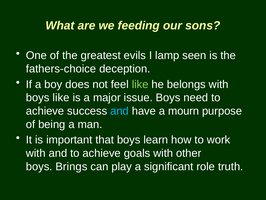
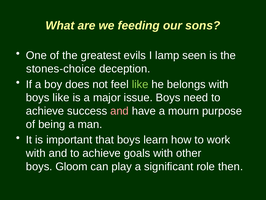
fathers-choice: fathers-choice -> stones-choice (61, 69)
and colour: light blue -> pink (120, 111)
Brings: Brings -> Gloom (72, 166)
truth: truth -> then (231, 166)
